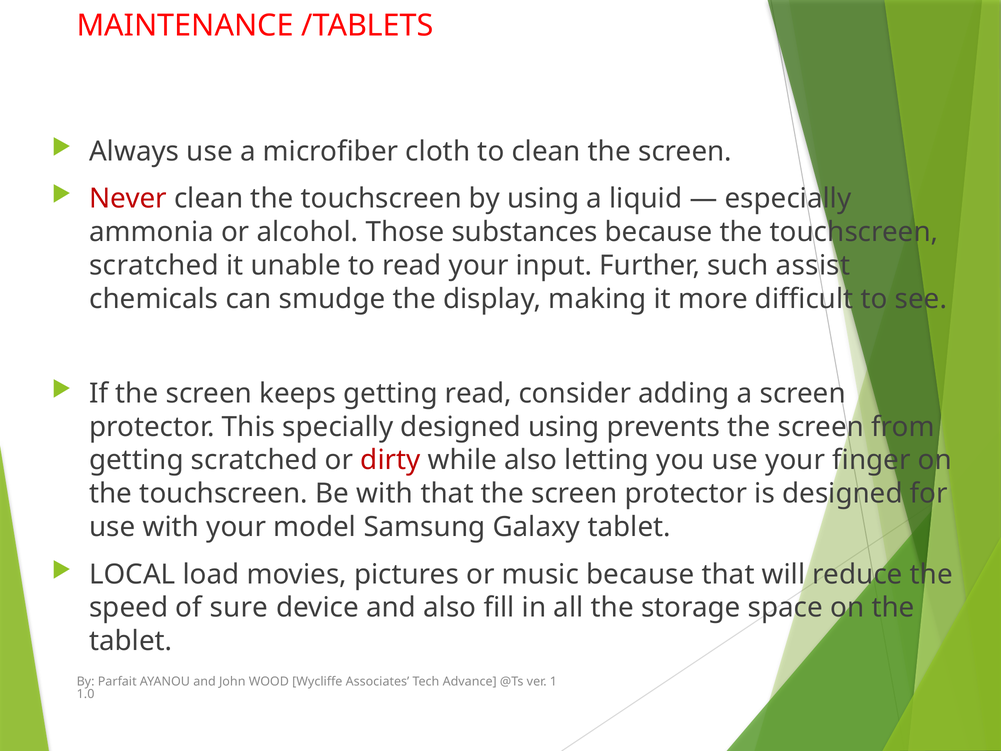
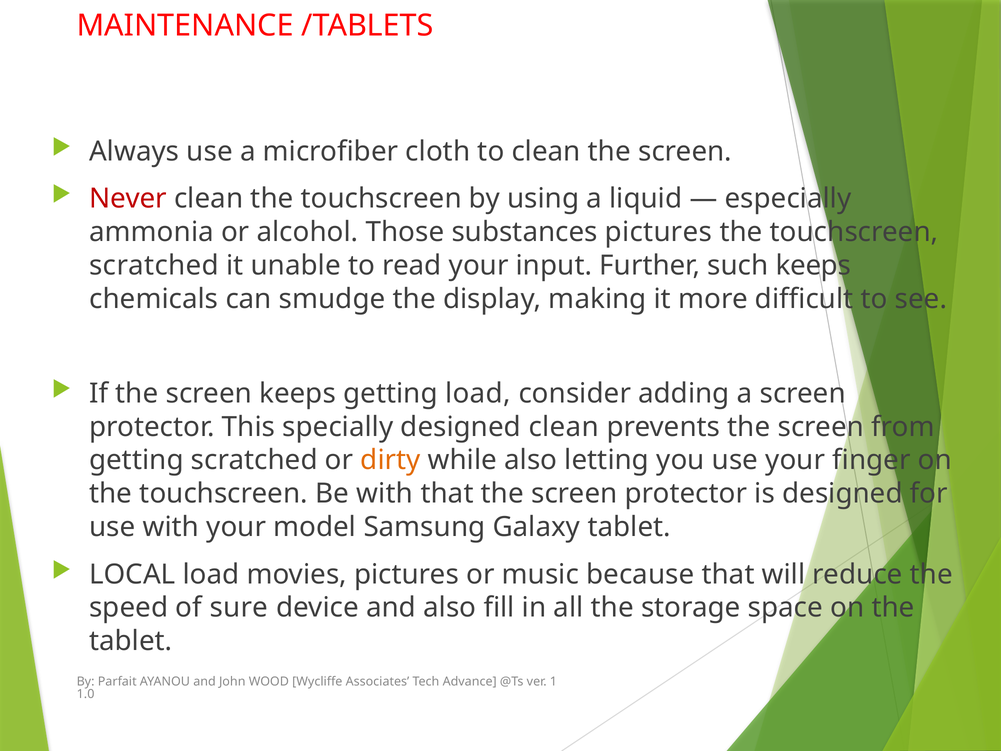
substances because: because -> pictures (658, 232)
such assist: assist -> keeps (813, 265)
getting read: read -> load (478, 393)
designed using: using -> clean (564, 427)
dirty colour: red -> orange (390, 460)
